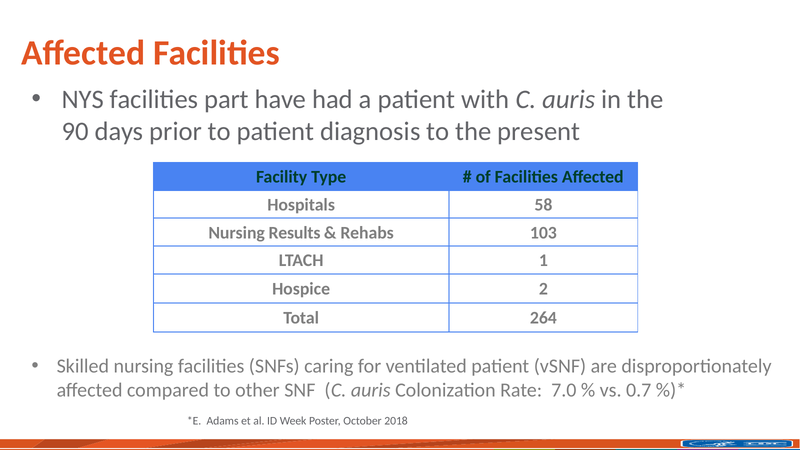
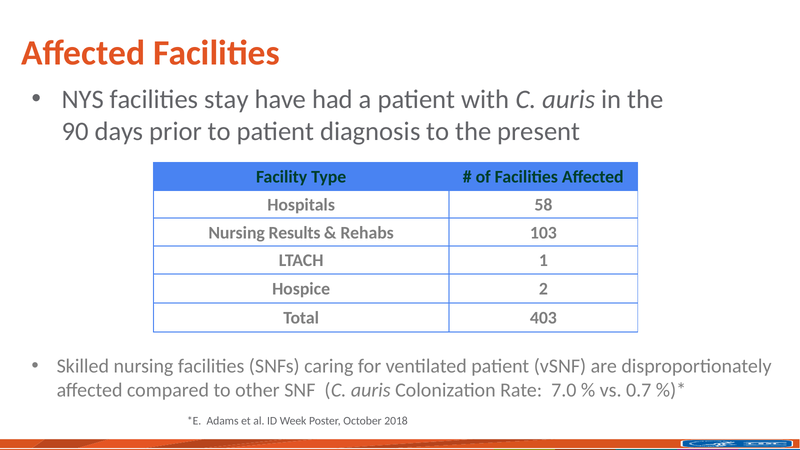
part: part -> stay (227, 100)
264: 264 -> 403 (543, 318)
